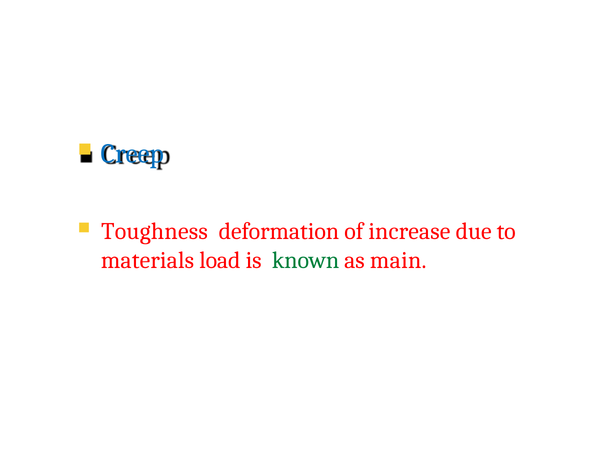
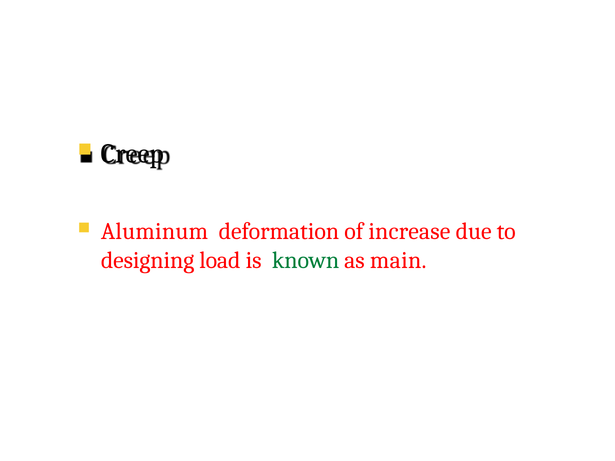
Creep colour: blue -> black (132, 154)
Toughness: Toughness -> Aluminum (155, 232)
materials: materials -> designing (148, 260)
